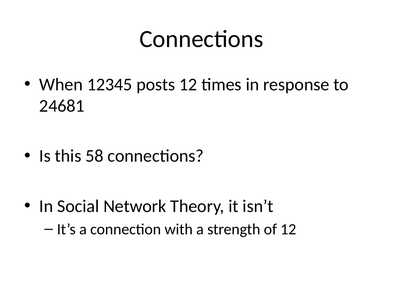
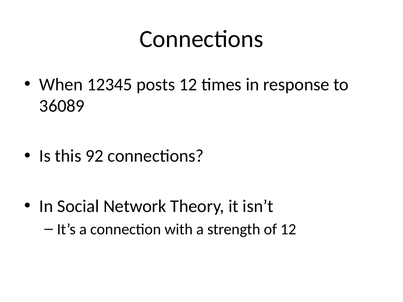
24681: 24681 -> 36089 (62, 106)
58: 58 -> 92 (94, 156)
